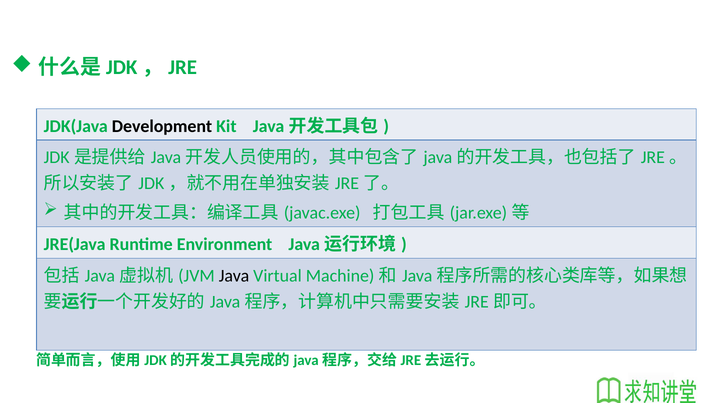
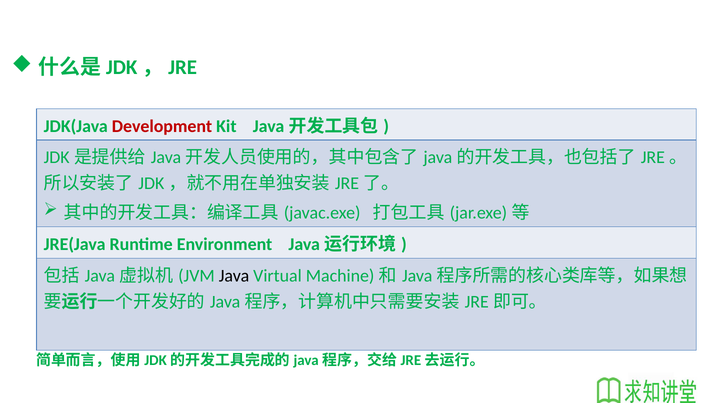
Development colour: black -> red (162, 126)
